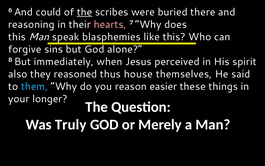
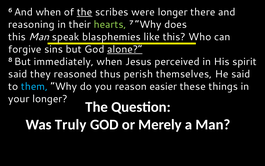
And could: could -> when (48, 12)
were buried: buried -> longer (173, 12)
hearts colour: pink -> light green (110, 24)
alone underline: none -> present (125, 49)
also: also -> said (18, 74)
house: house -> perish (138, 74)
